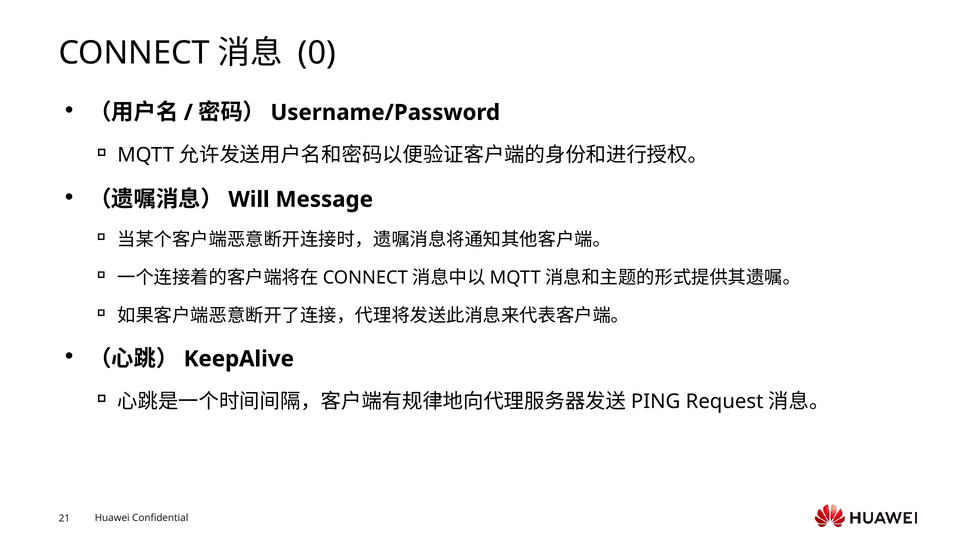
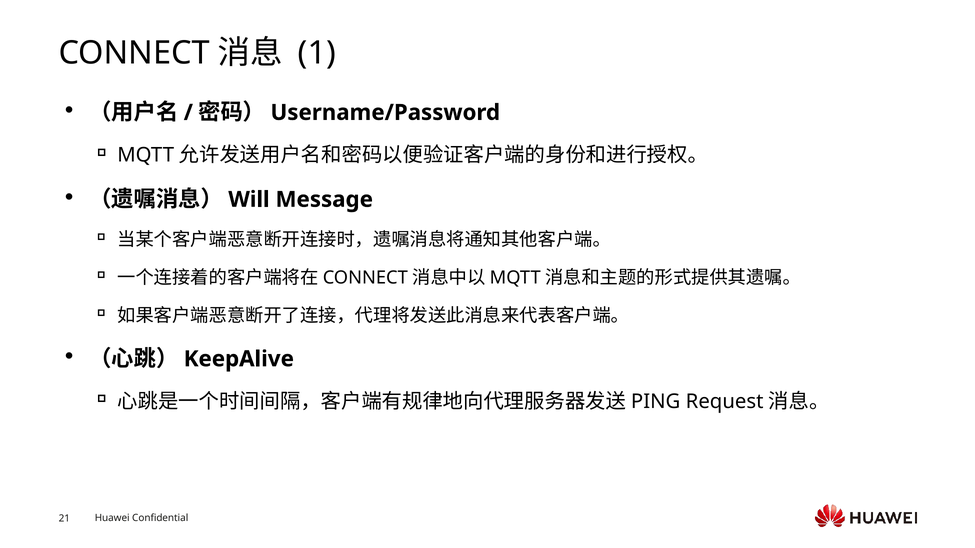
0: 0 -> 1 (317, 53)
